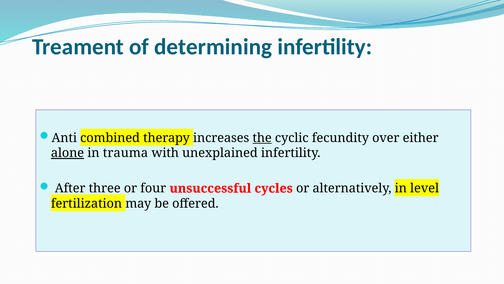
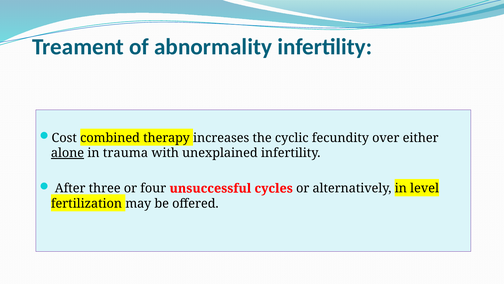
determining: determining -> abnormality (213, 47)
Anti: Anti -> Cost (64, 138)
the underline: present -> none (262, 138)
